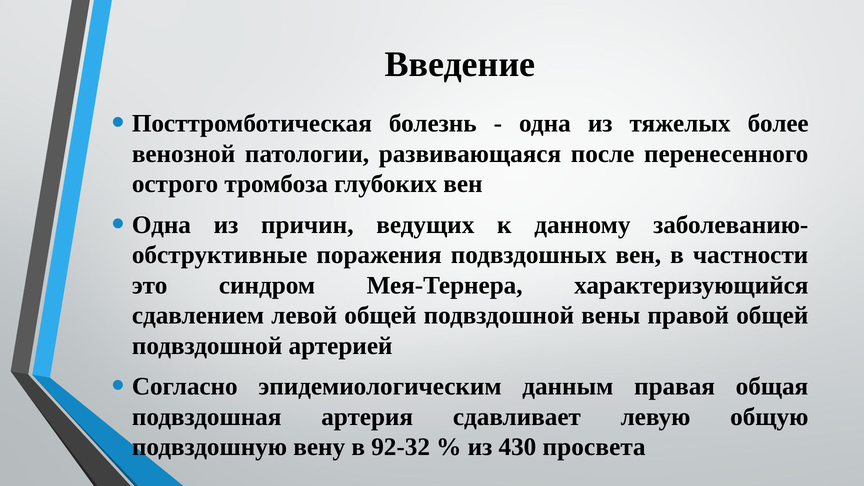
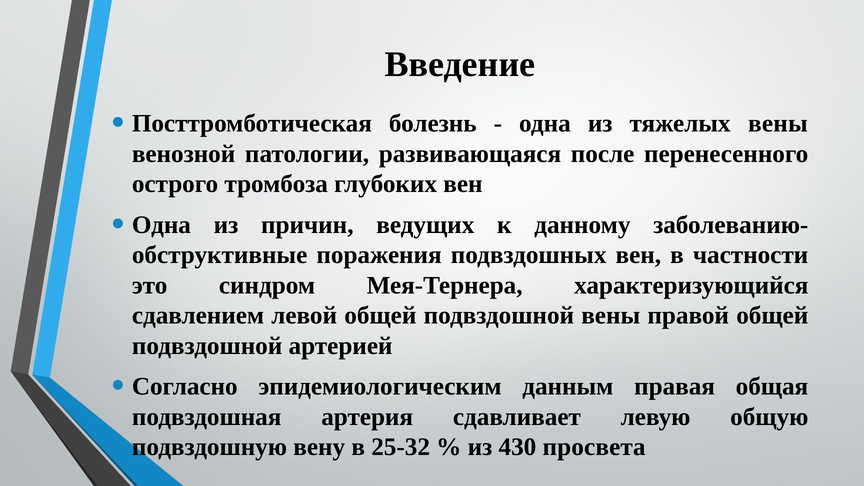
тяжелых более: более -> вены (778, 124)
92-32: 92-32 -> 25-32 (401, 447)
